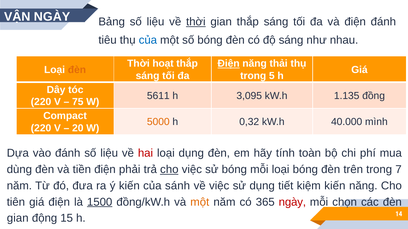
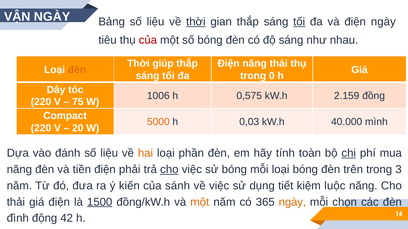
tối underline: none -> present (299, 22)
điện đánh: đánh -> ngày (383, 22)
của colour: blue -> red (148, 40)
hoạt: hoạt -> giúp (163, 64)
Điện underline: present -> none (229, 64)
5: 5 -> 0 (272, 76)
5611: 5611 -> 1006 (158, 96)
3,095: 3,095 -> 0,575 (249, 96)
1.135: 1.135 -> 2.159 (347, 96)
0,32: 0,32 -> 0,03 (249, 122)
hai colour: red -> orange (145, 153)
loại dụng: dụng -> phần (191, 153)
chi underline: none -> present (349, 153)
dùng: dùng -> năng (19, 170)
7: 7 -> 3 (398, 170)
kiệm kiến: kiến -> luộc (335, 186)
tiên: tiên -> thải (16, 202)
ngày colour: red -> orange (292, 202)
gian: gian -> đình (18, 219)
15: 15 -> 42 (67, 219)
